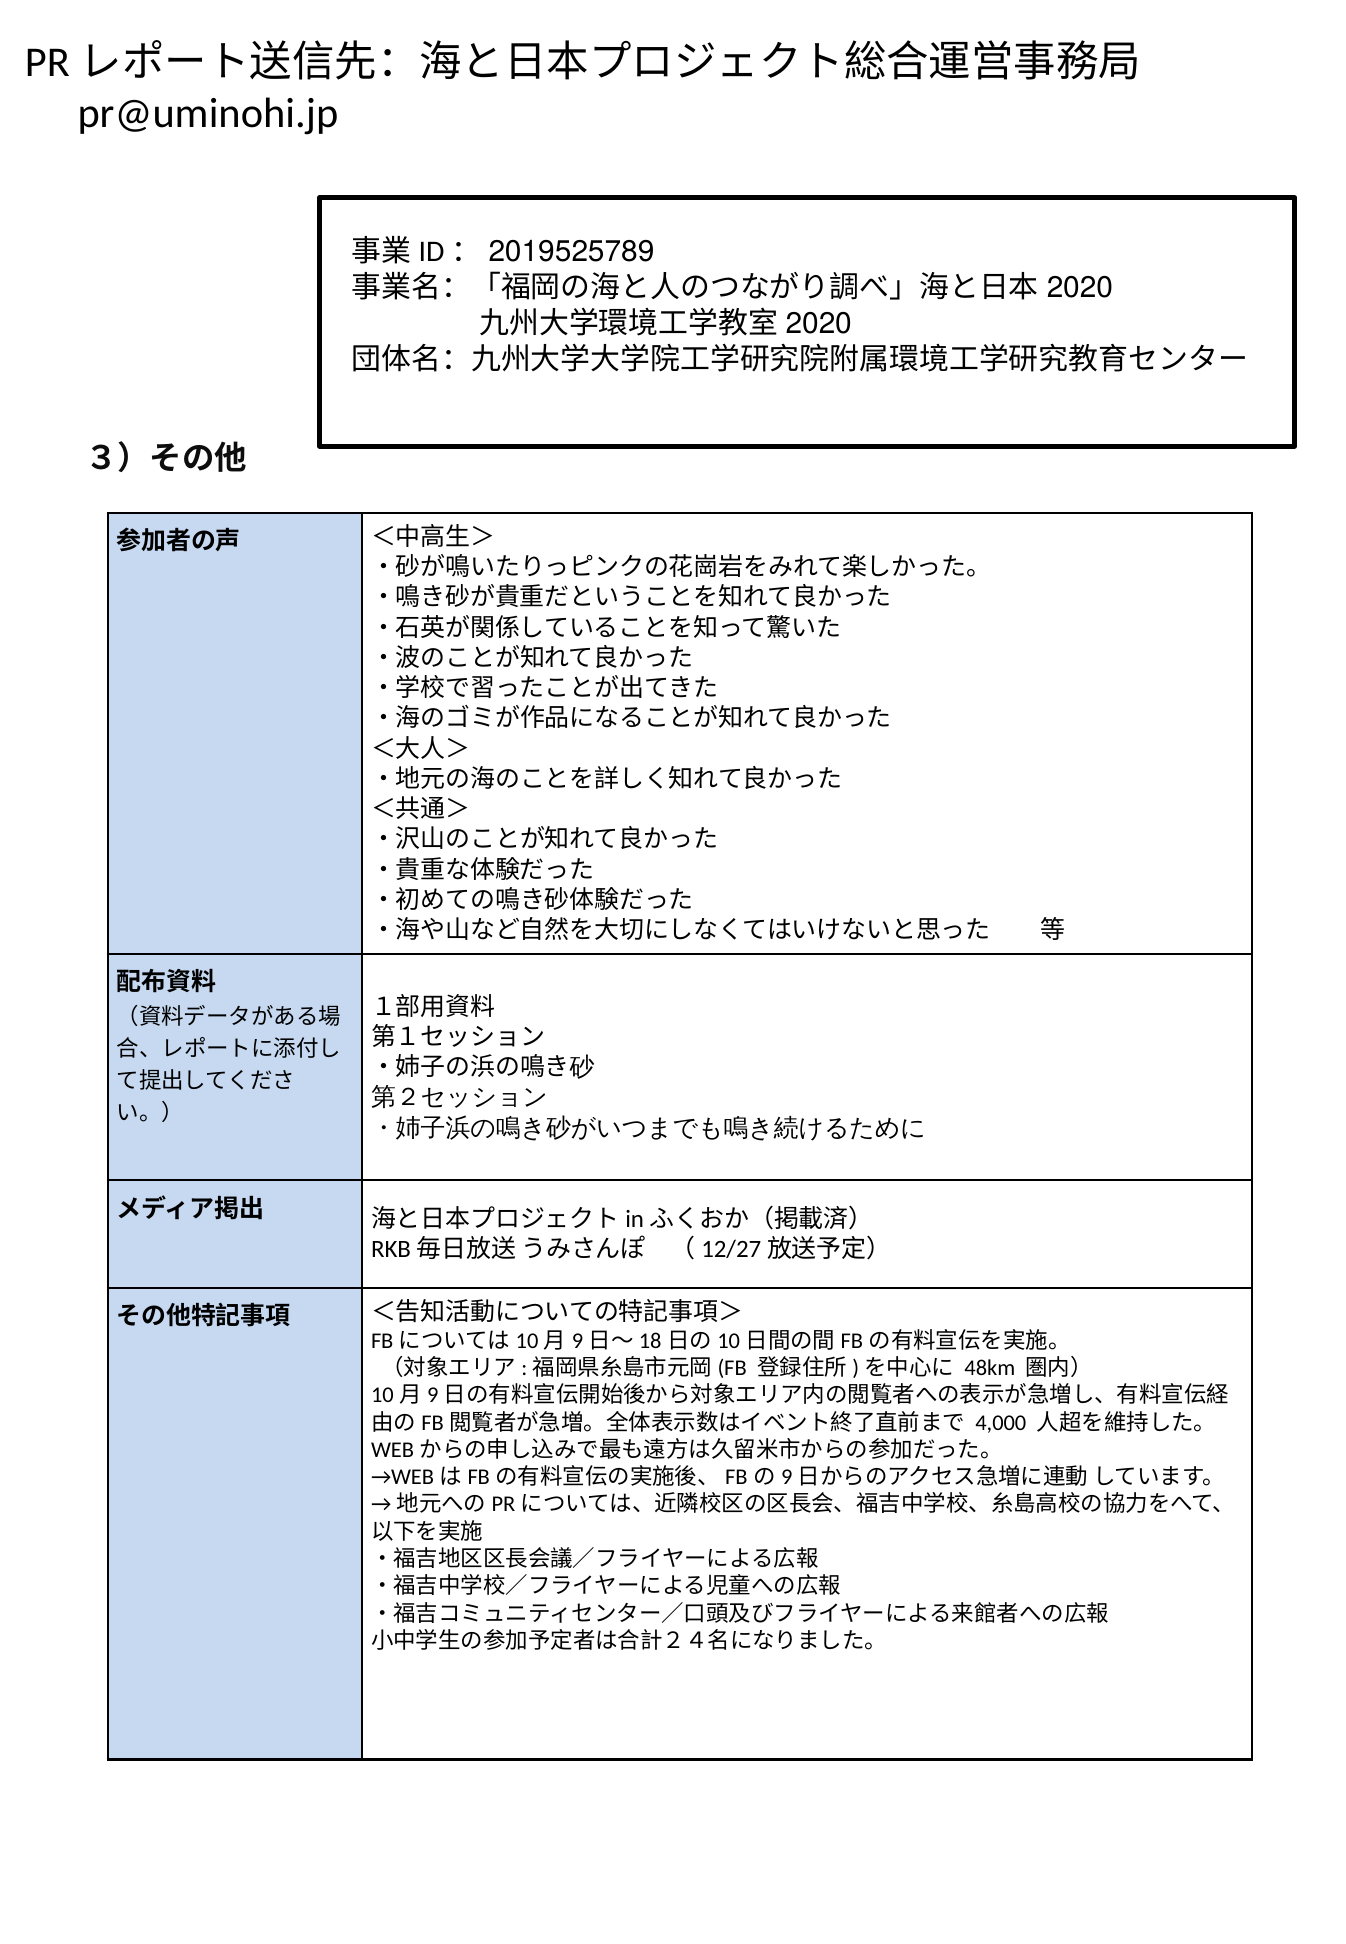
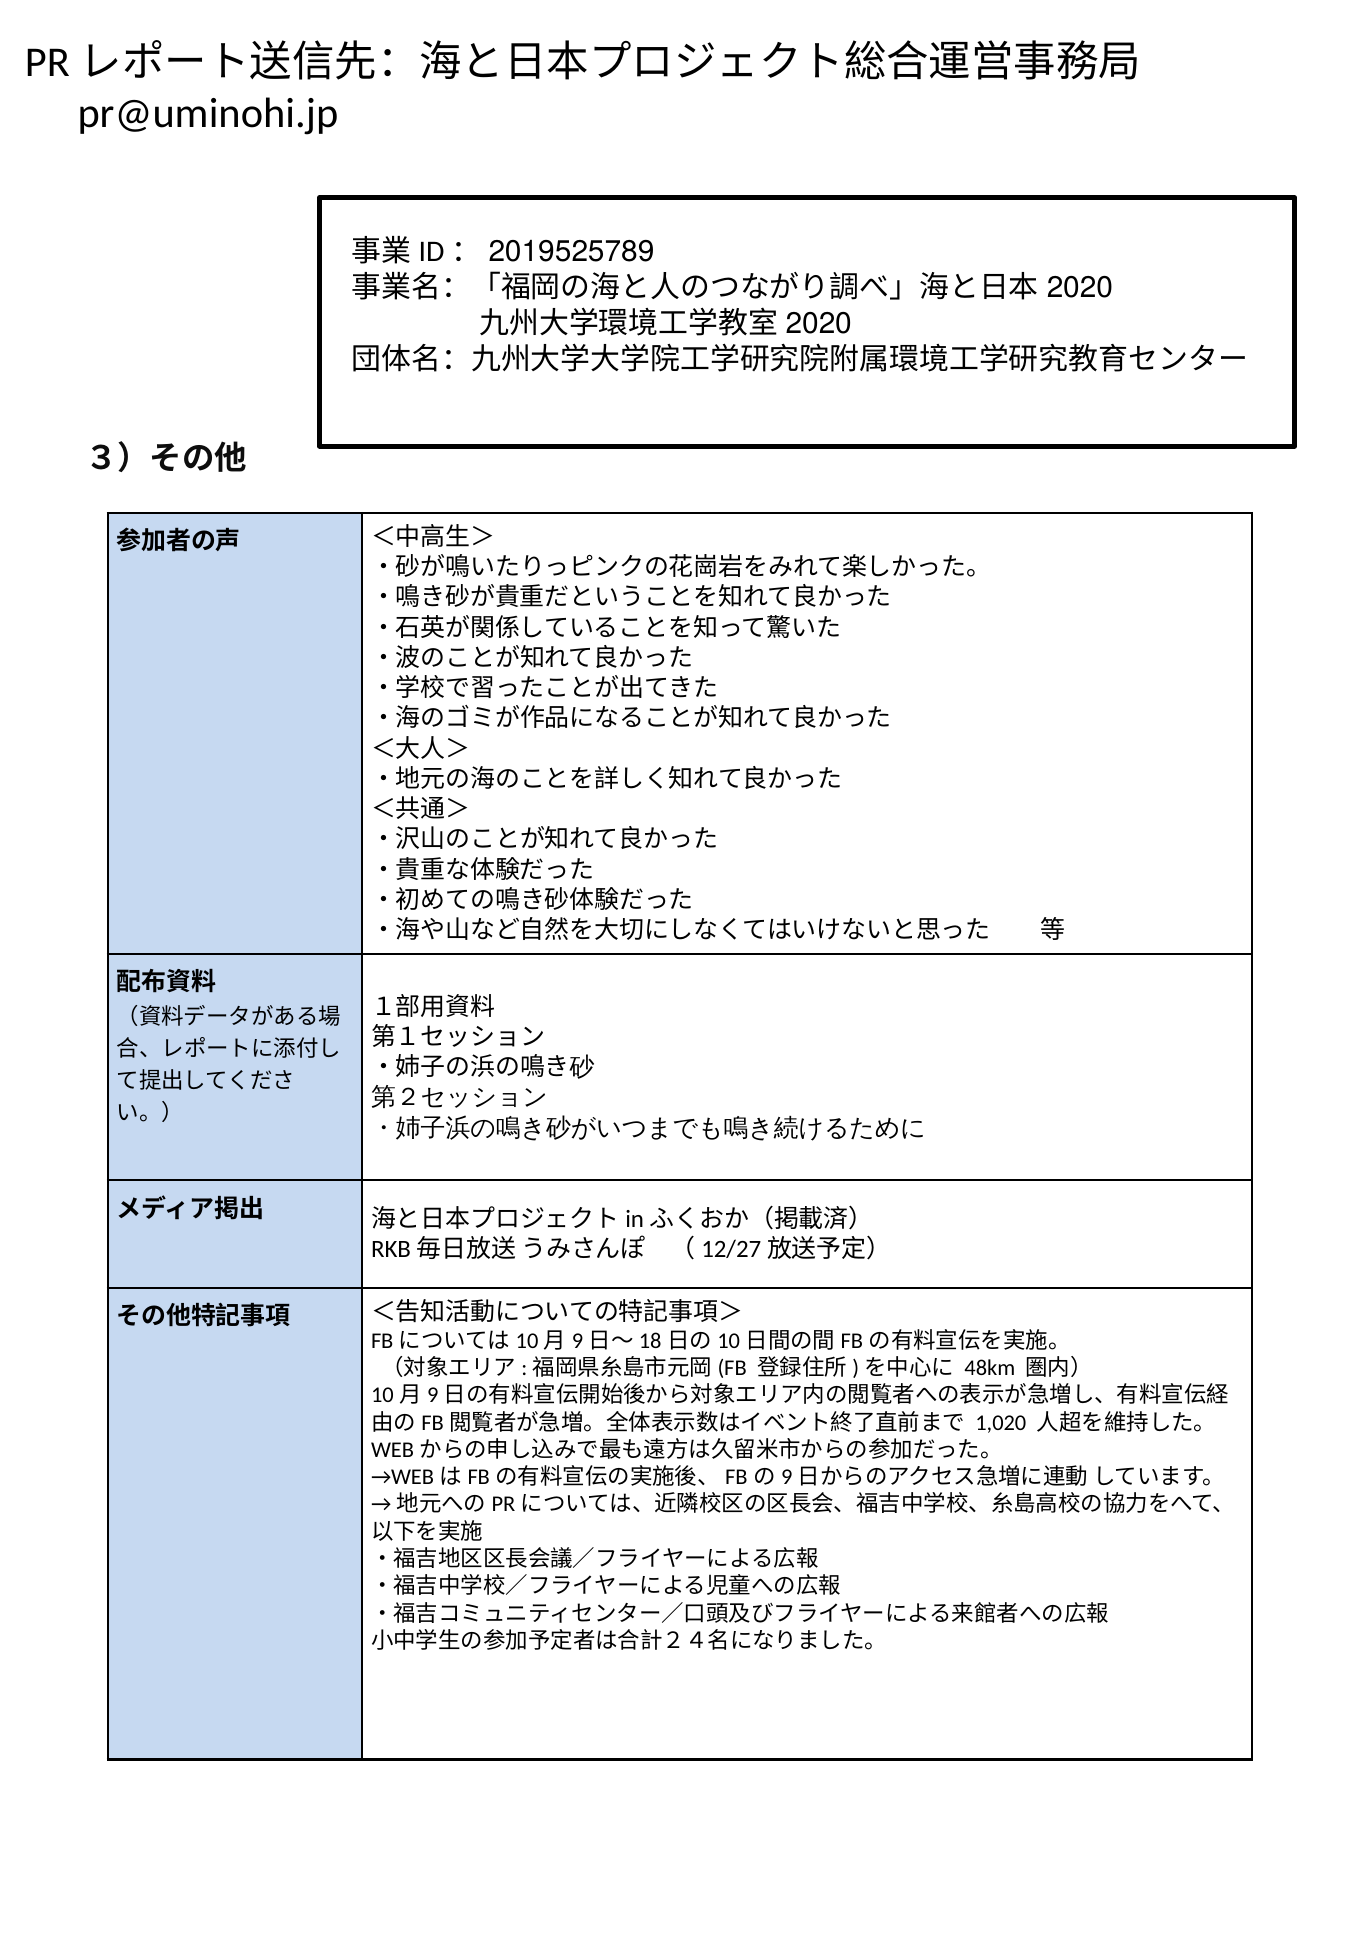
4,000: 4,000 -> 1,020 (1001, 1423)
